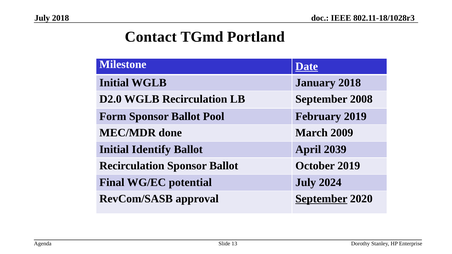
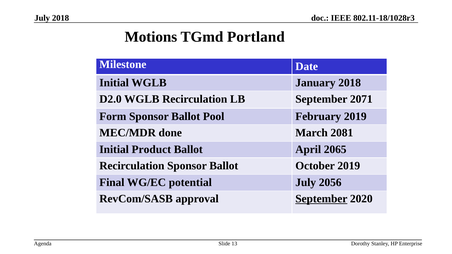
Contact: Contact -> Motions (151, 37)
Date underline: present -> none (307, 66)
2008: 2008 -> 2071 (361, 99)
2009: 2009 -> 2081 (342, 133)
Identify: Identify -> Product (151, 150)
2039: 2039 -> 2065 (335, 150)
2024: 2024 -> 2056 (330, 183)
